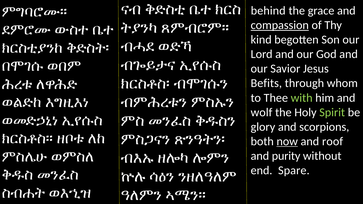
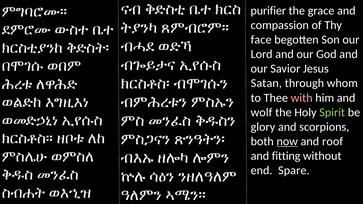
behind: behind -> purifier (268, 11)
compassion underline: present -> none (280, 25)
kind: kind -> face (261, 40)
Befits: Befits -> Satan (266, 83)
with colour: light green -> pink (302, 98)
purity: purity -> fitting (286, 156)
